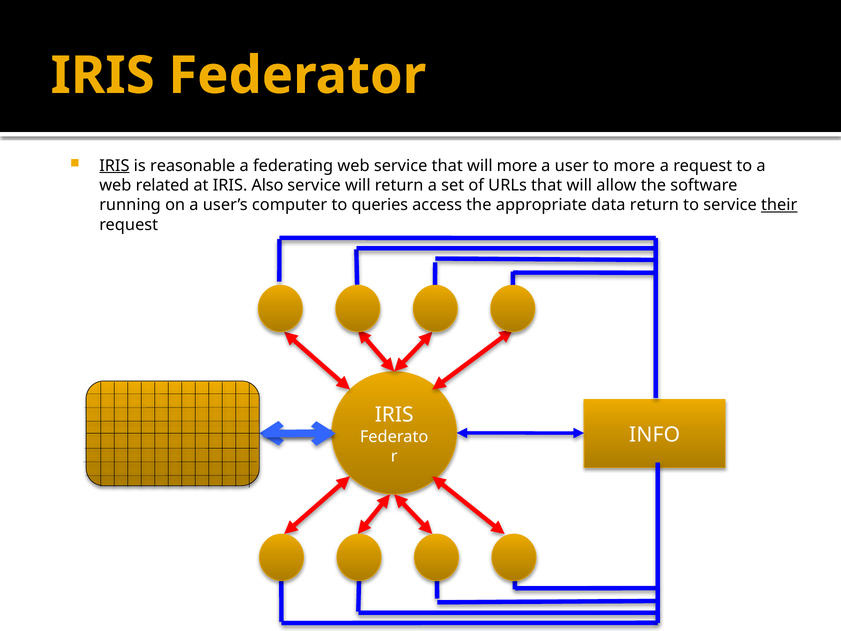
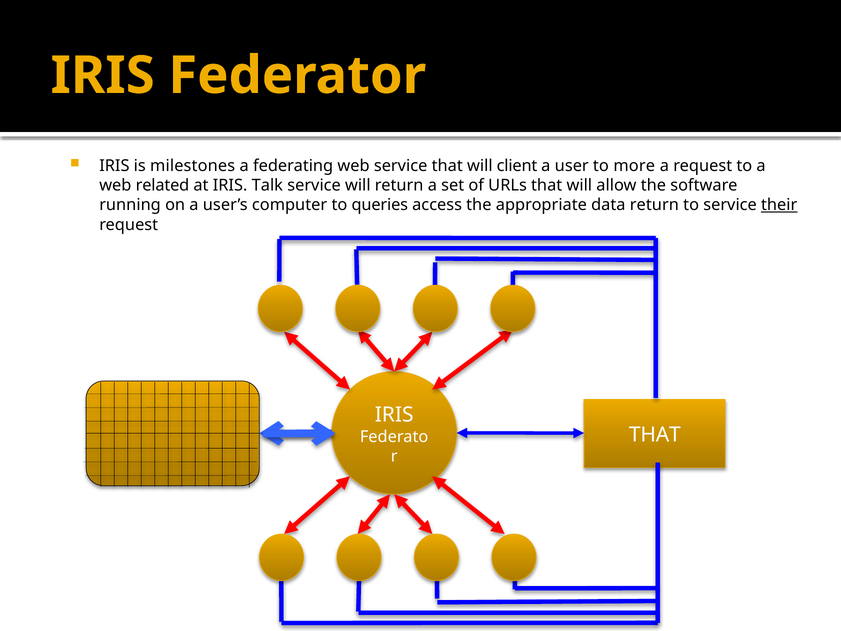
IRIS underline: present -> none (114, 166)
reasonable: reasonable -> milestones (193, 166)
will more: more -> client (517, 166)
Also: Also -> Talk (267, 185)
INFO: INFO -> THAT (655, 435)
